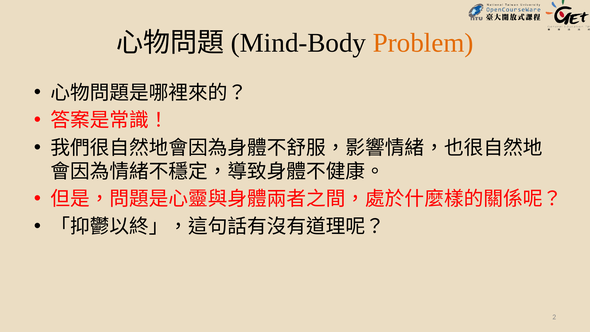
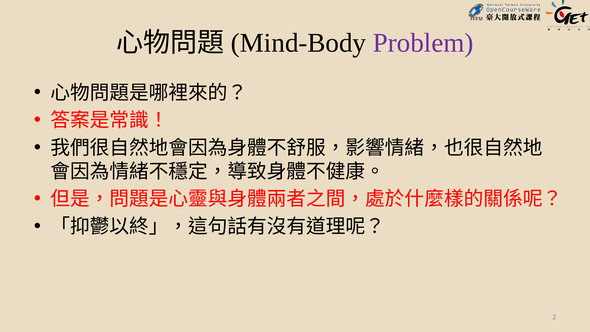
Problem colour: orange -> purple (423, 43)
